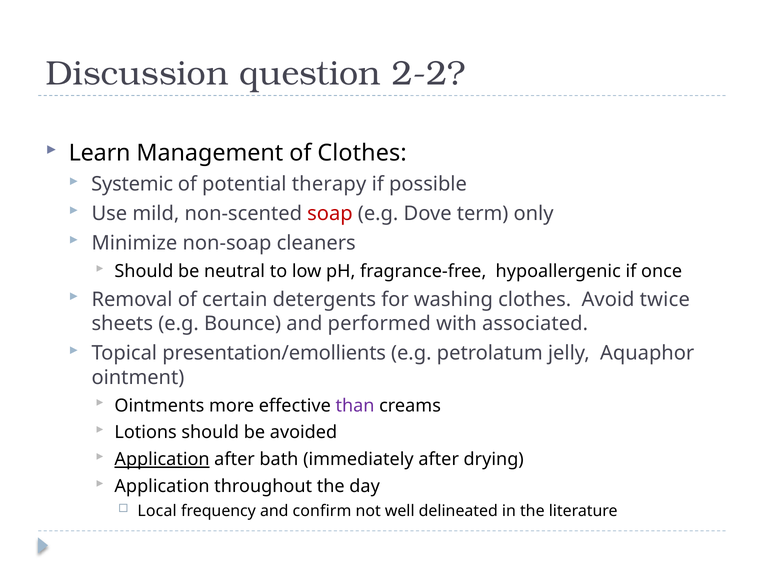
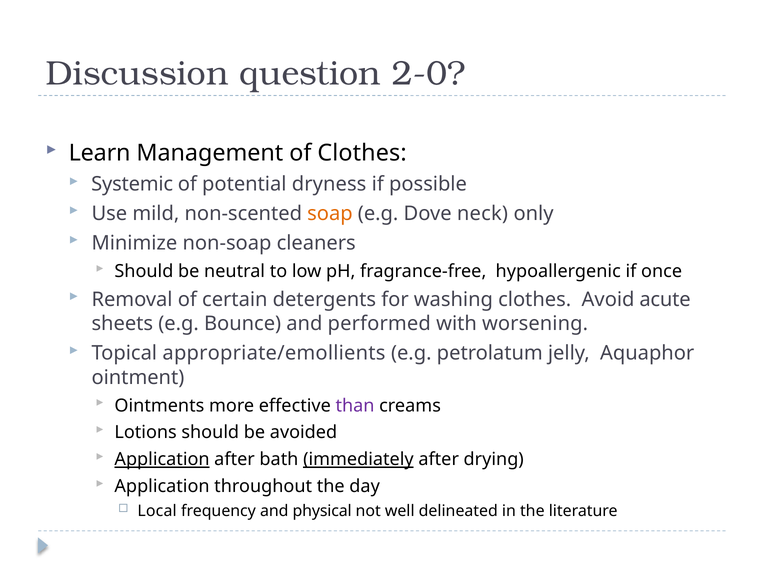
2-2: 2-2 -> 2-0 (429, 74)
therapy: therapy -> dryness (329, 184)
soap colour: red -> orange (330, 214)
term: term -> neck (482, 214)
twice: twice -> acute (665, 300)
associated: associated -> worsening (535, 324)
presentation/emollients: presentation/emollients -> appropriate/emollients (274, 353)
immediately underline: none -> present (358, 459)
confirm: confirm -> physical (322, 511)
